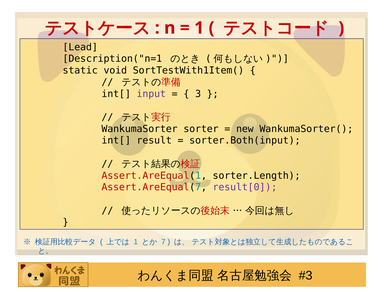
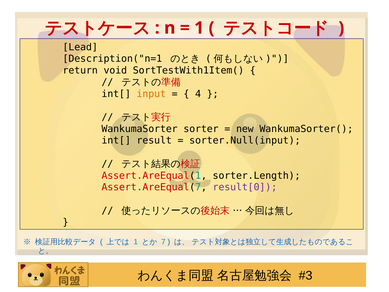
static: static -> return (80, 70)
input colour: purple -> orange (151, 94)
3: 3 -> 4 (198, 94)
sorter.Both(input: sorter.Both(input -> sorter.Null(input (245, 140)
